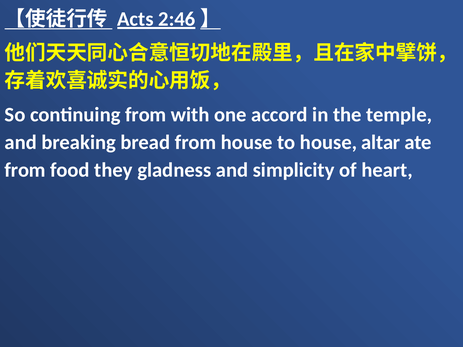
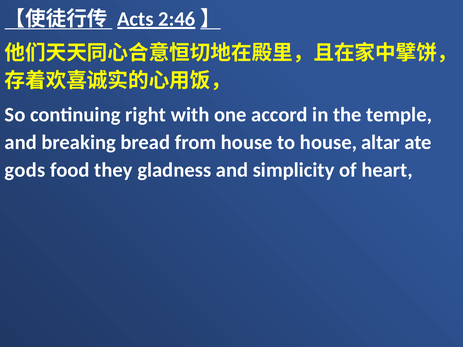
continuing from: from -> right (146, 115)
from: from -> gods (25, 170)
